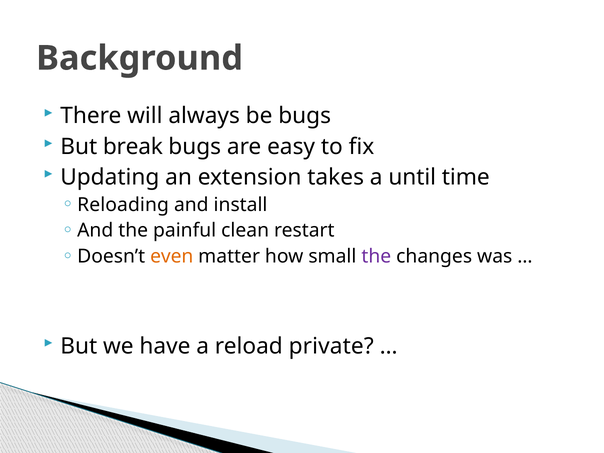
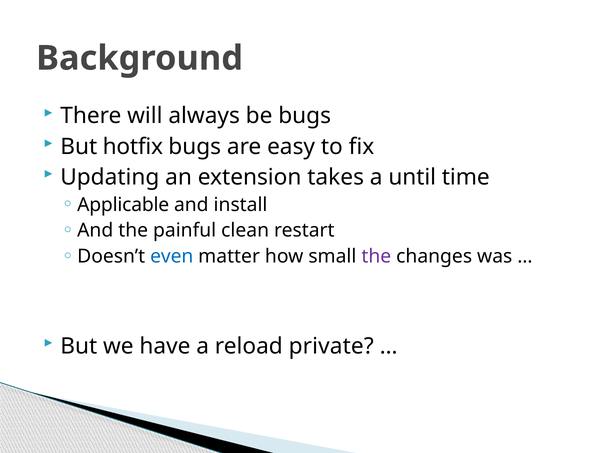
break: break -> hotfix (133, 147)
Reloading: Reloading -> Applicable (123, 205)
even colour: orange -> blue (172, 256)
